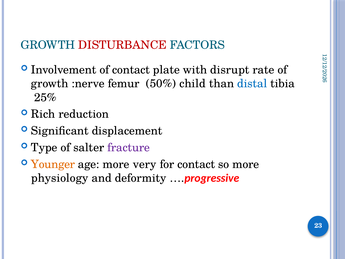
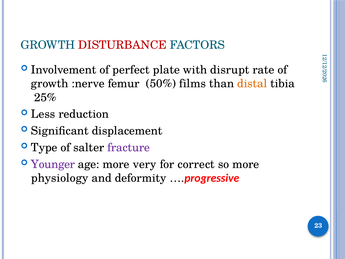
of contact: contact -> perfect (131, 70)
child: child -> films (193, 84)
distal colour: blue -> orange (252, 84)
Rich: Rich -> Less (43, 114)
Younger colour: orange -> purple (53, 164)
for contact: contact -> correct (196, 164)
